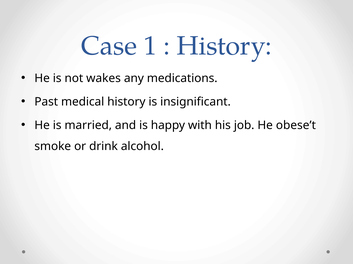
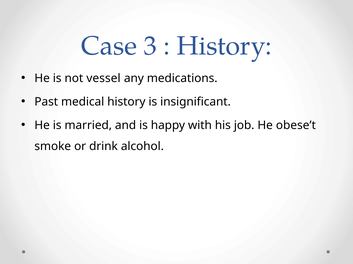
1: 1 -> 3 (150, 46)
wakes: wakes -> vessel (104, 78)
